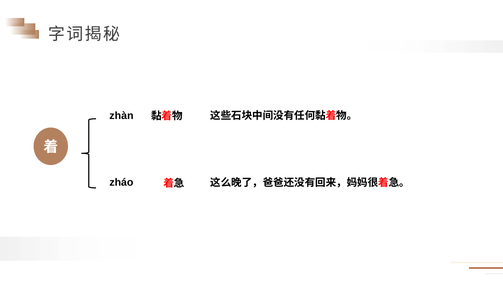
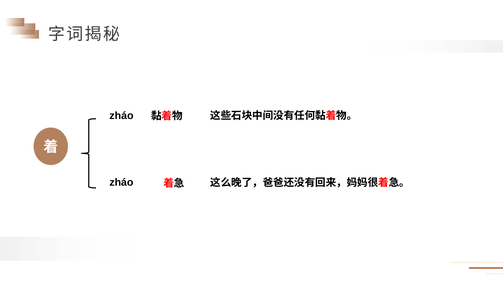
zhàn: zhàn -> zháo (121, 116)
